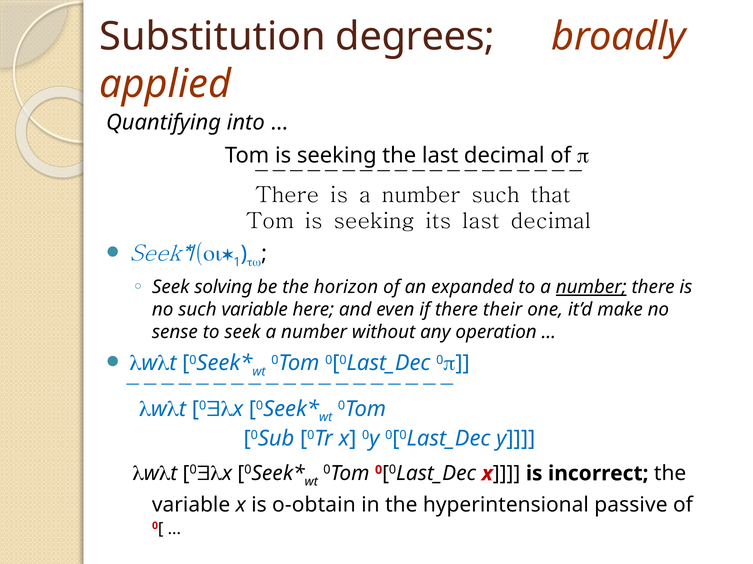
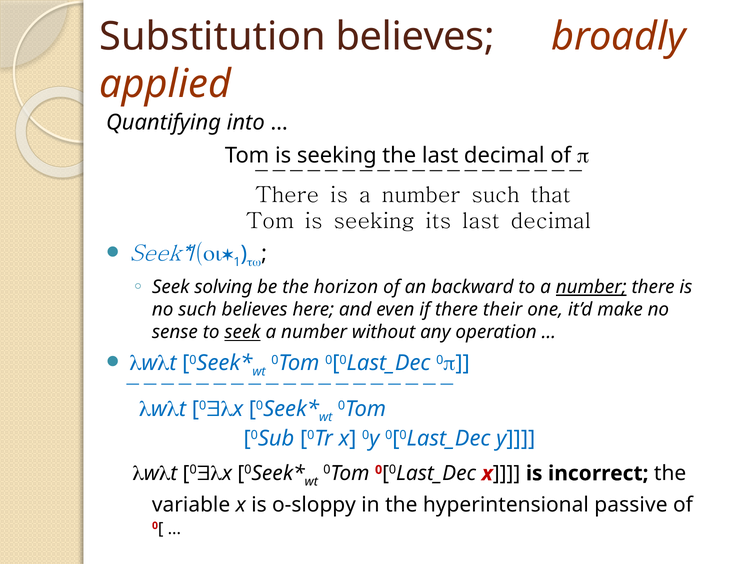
Substitution degrees: degrees -> believes (415, 37)
expanded: expanded -> backward (472, 288)
such variable: variable -> believes (255, 310)
seek underline: none -> present (243, 333)
o-obtain: o-obtain -> o-sloppy (314, 505)
